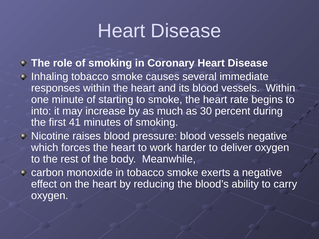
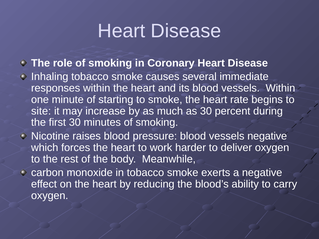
into: into -> site (41, 111)
first 41: 41 -> 30 (75, 123)
